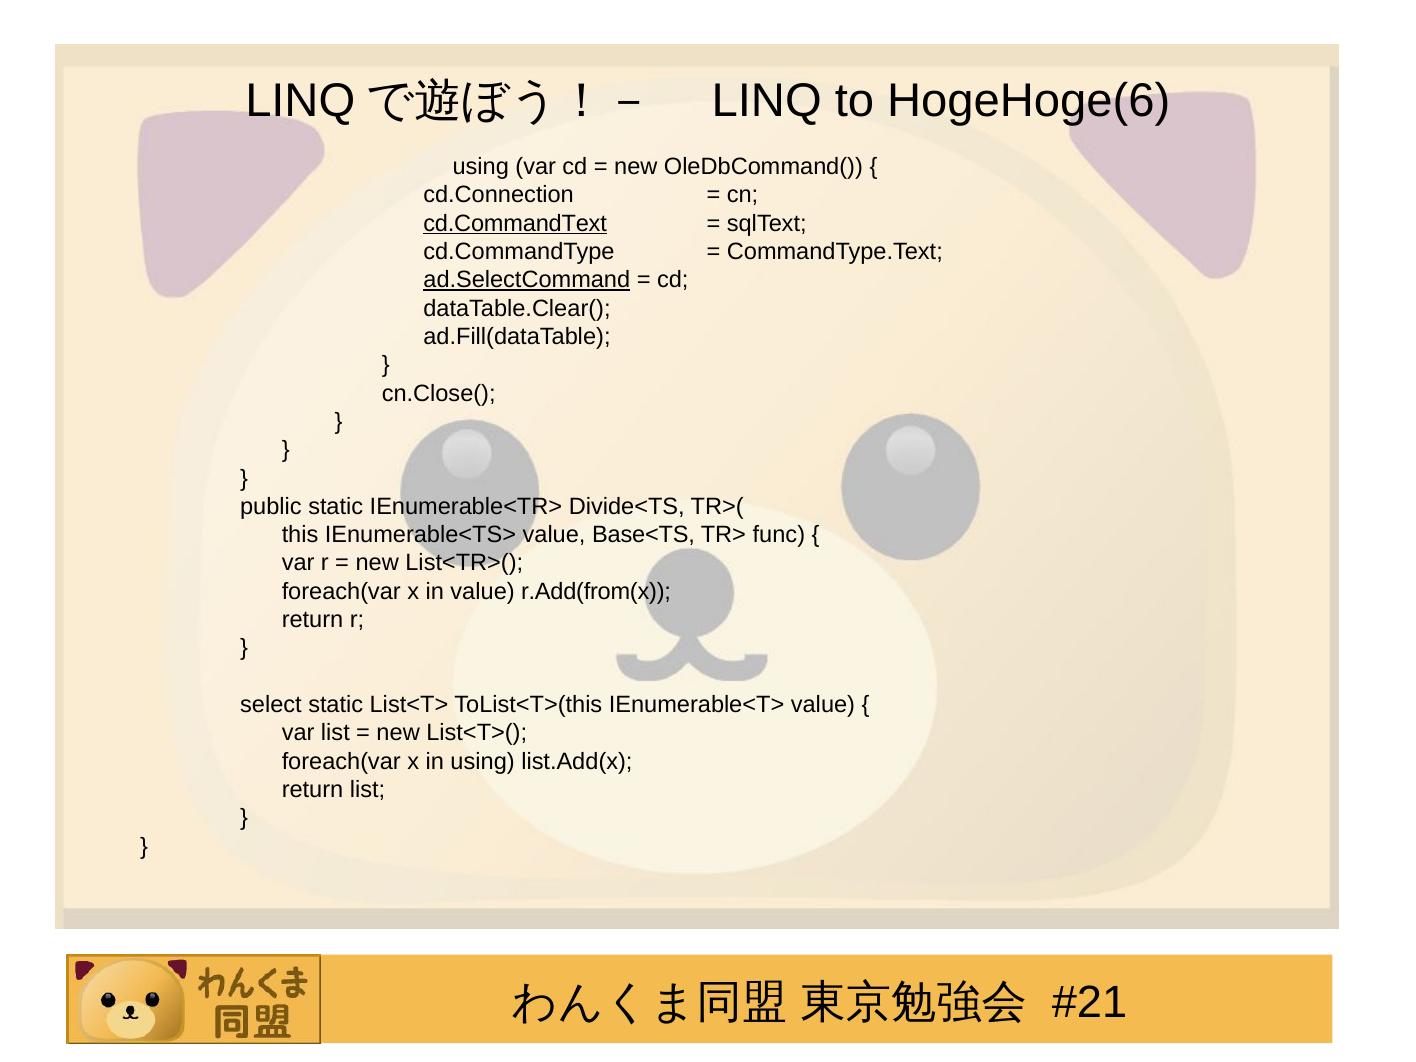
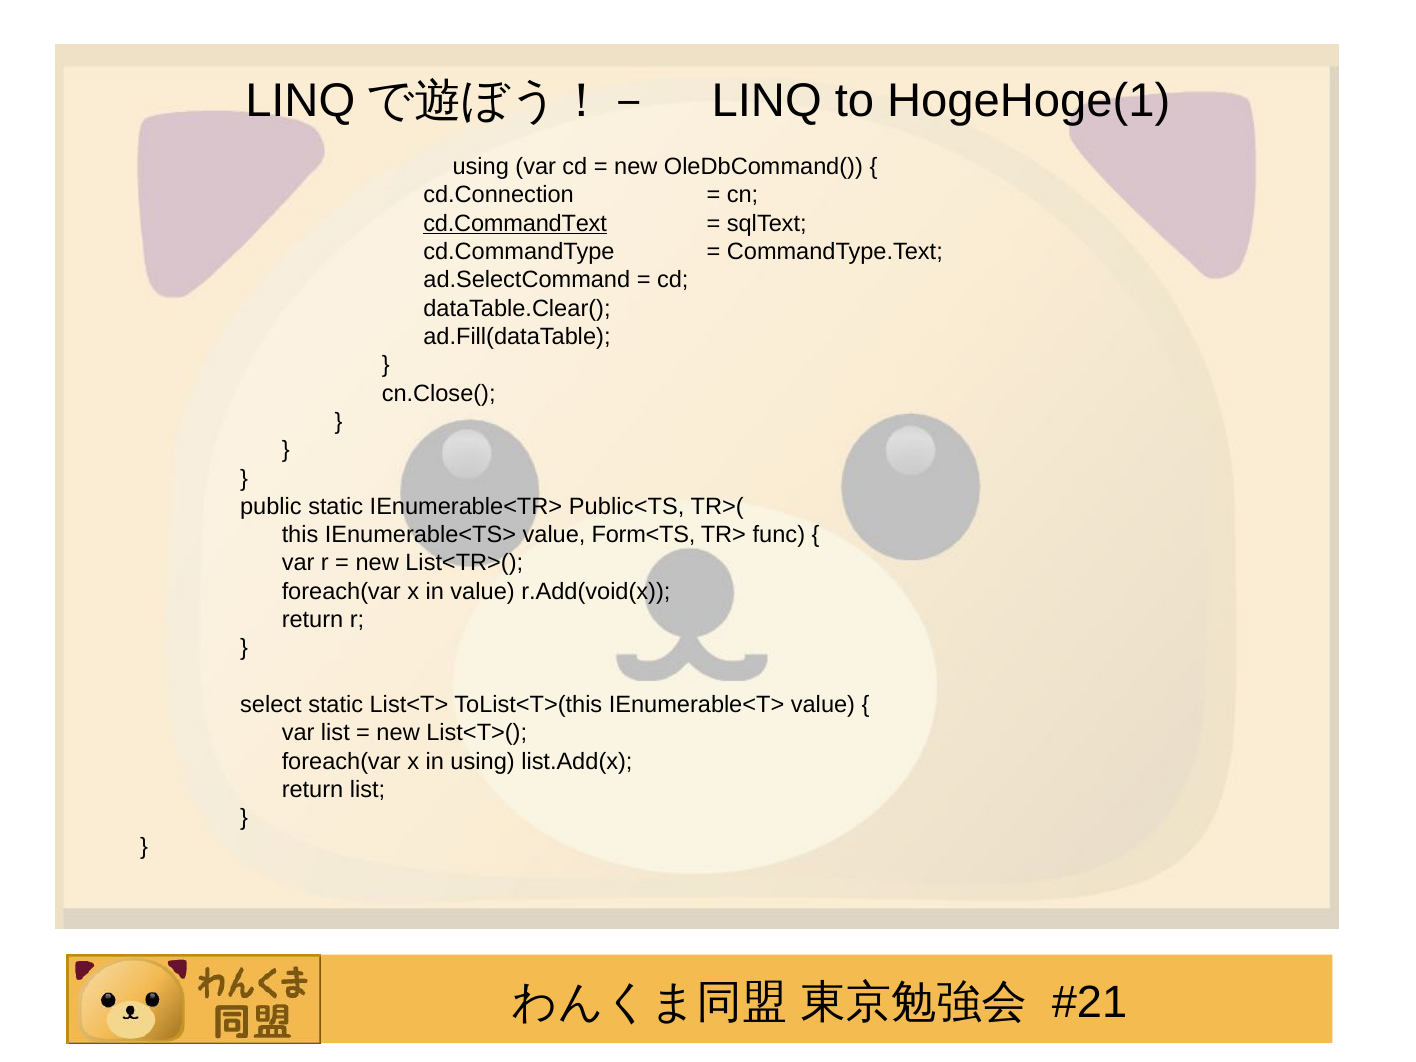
HogeHoge(6: HogeHoge(6 -> HogeHoge(1 (1029, 100)
ad.SelectCommand underline: present -> none (527, 280)
Divide<TS: Divide<TS -> Public<TS (627, 507)
Base<TS: Base<TS -> Form<TS (643, 535)
r.Add(from(x: r.Add(from(x -> r.Add(void(x (596, 592)
